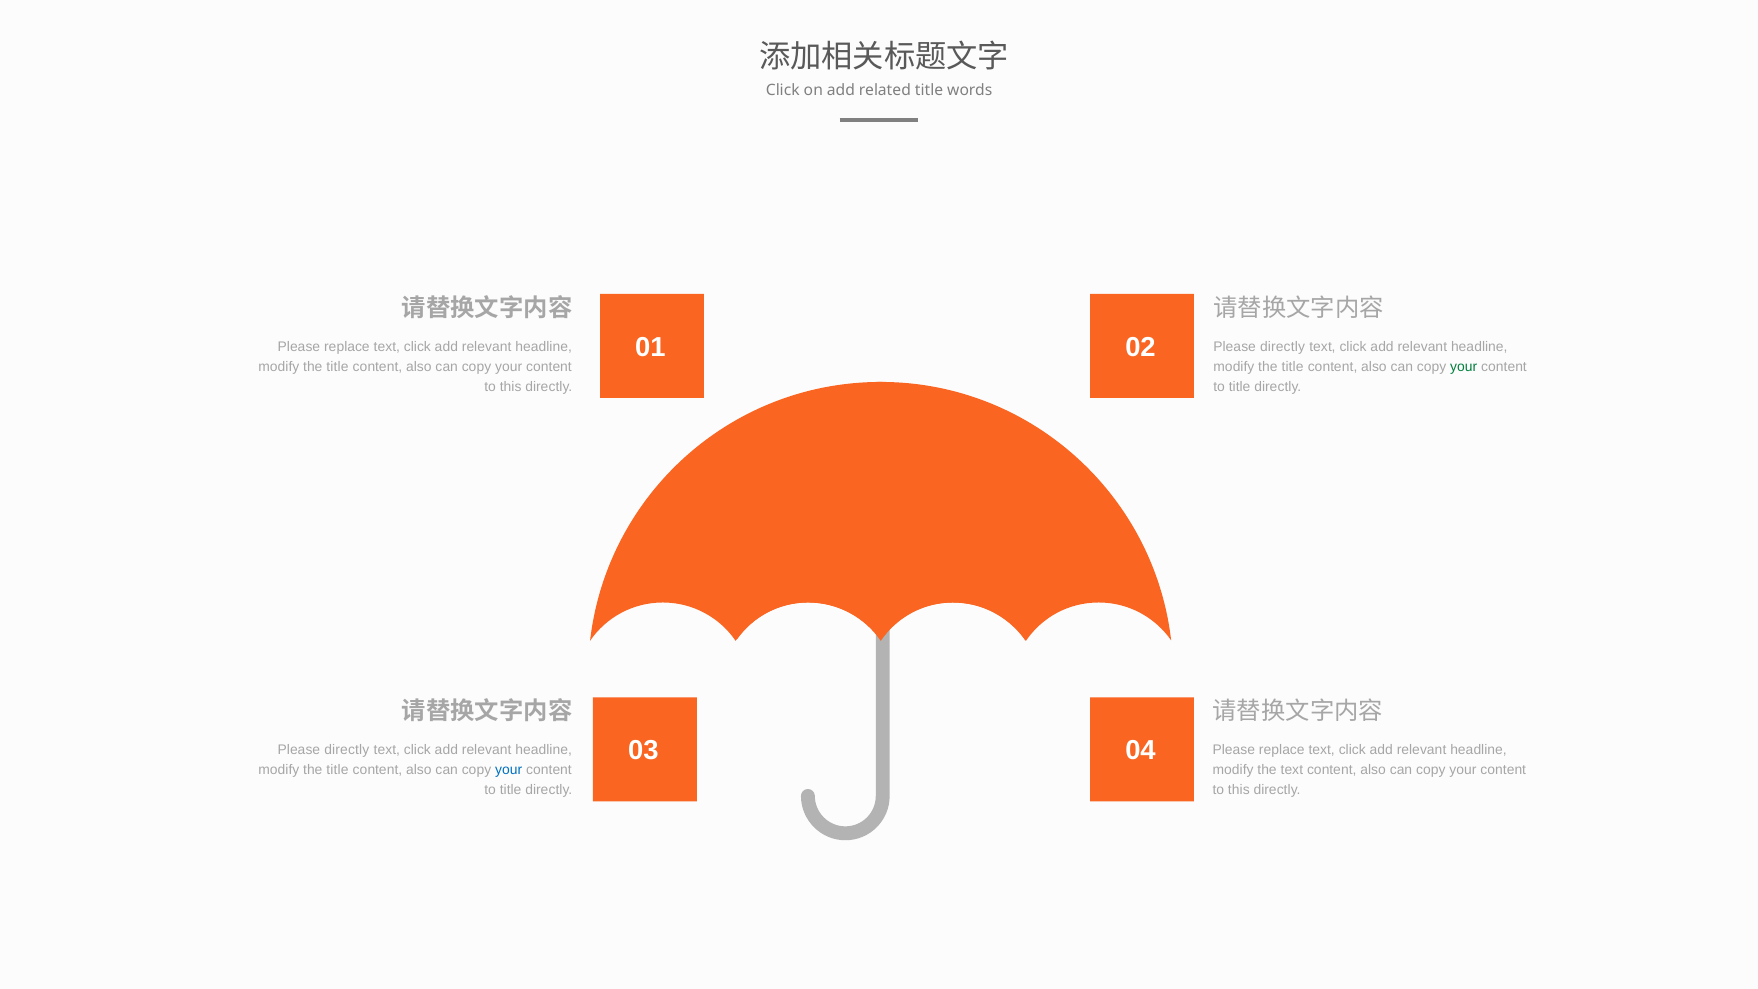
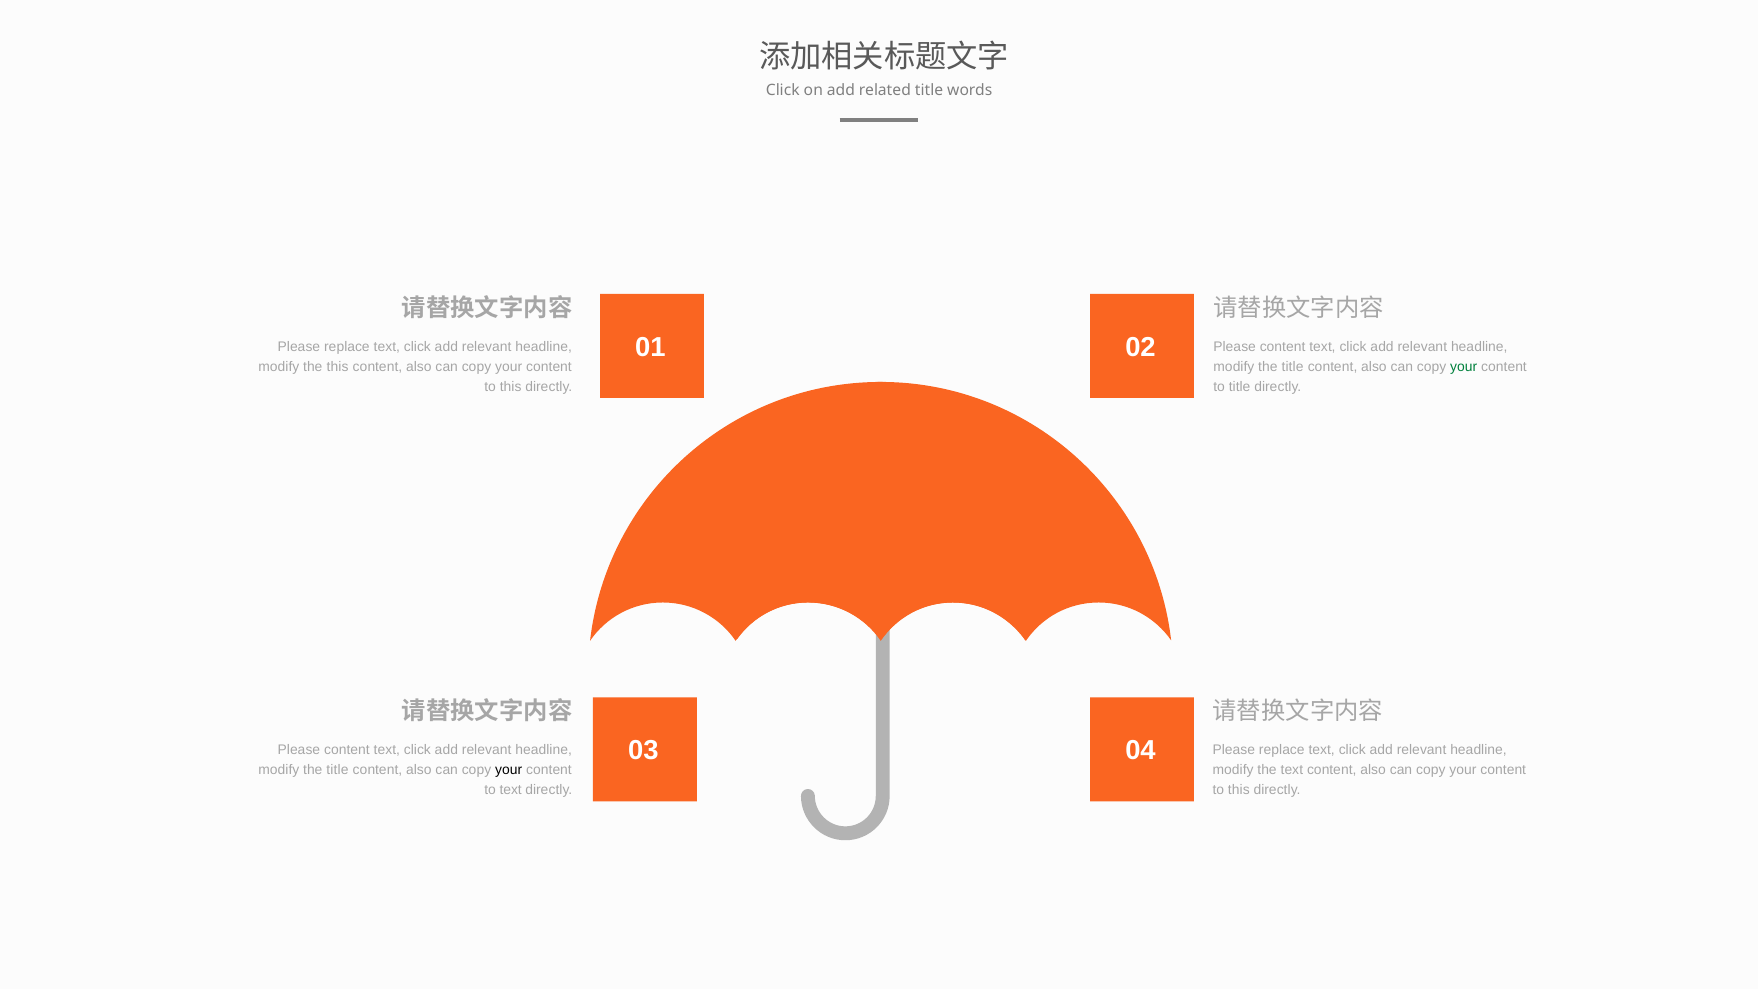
directly: directly -> content (1283, 347)
title: title -> this (338, 367)
directly: directly -> content (347, 750)
your colour: blue -> black (509, 770)
title: title -> text (511, 790)
